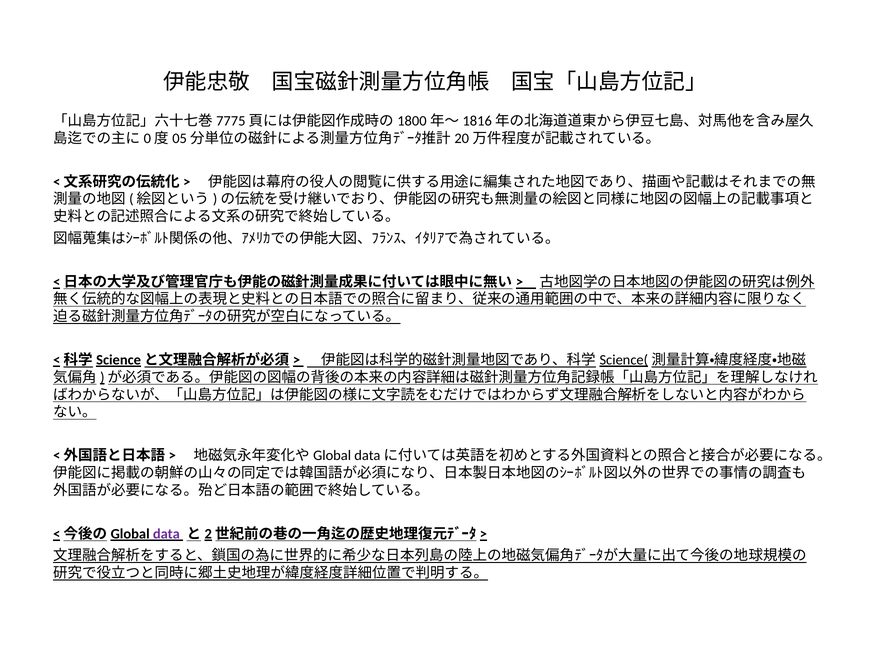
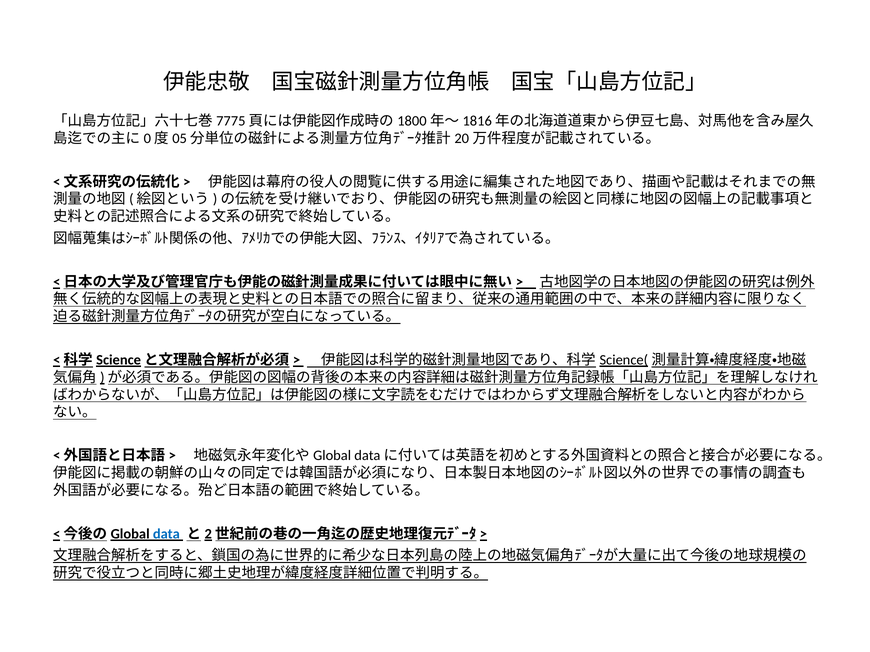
data colour: purple -> blue (166, 534)
